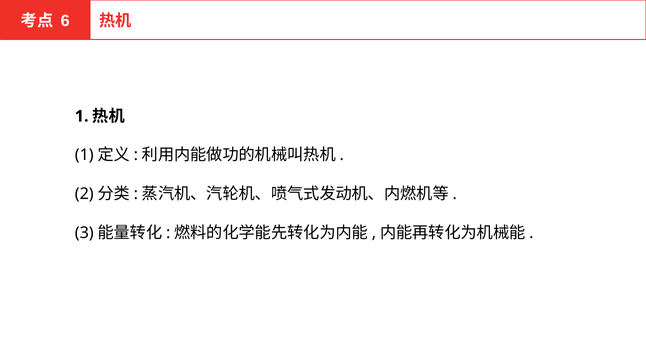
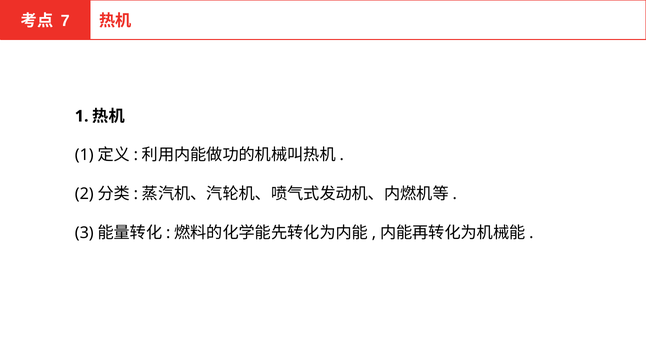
6: 6 -> 7 (65, 21)
